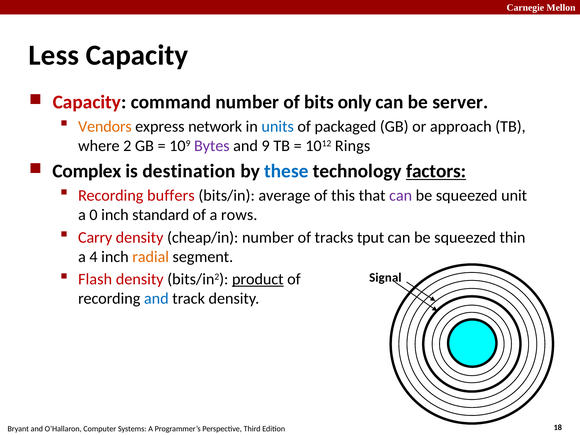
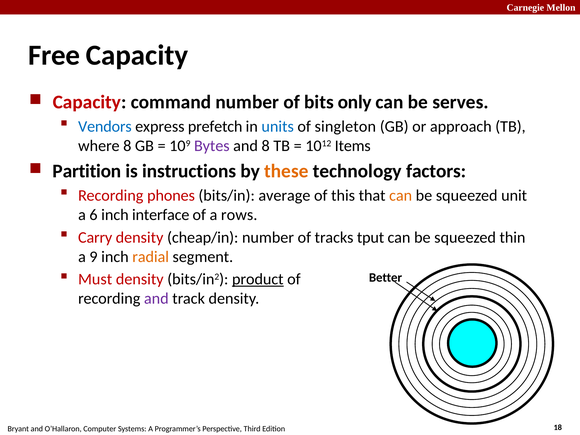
Less: Less -> Free (54, 55)
server: server -> serves (460, 102)
Vendors colour: orange -> blue (105, 127)
network: network -> prefetch (215, 127)
packaged: packaged -> singleton (345, 127)
where 2: 2 -> 8 (127, 146)
and 9: 9 -> 8 (266, 146)
Rings: Rings -> Items (353, 146)
Complex: Complex -> Partition (87, 171)
destination: destination -> instructions (189, 171)
these colour: blue -> orange (286, 171)
factors underline: present -> none (436, 171)
buffers: buffers -> phones (171, 195)
can colour: purple -> orange (401, 195)
0: 0 -> 6 (93, 215)
standard: standard -> interface (161, 215)
4: 4 -> 9 (93, 257)
Flash: Flash -> Must (95, 279)
Signal: Signal -> Better (385, 278)
and colour: blue -> purple (156, 299)
